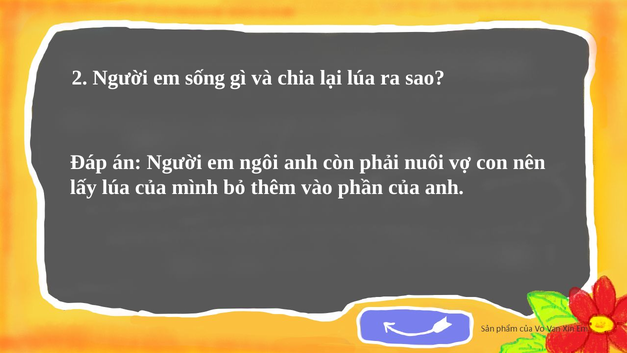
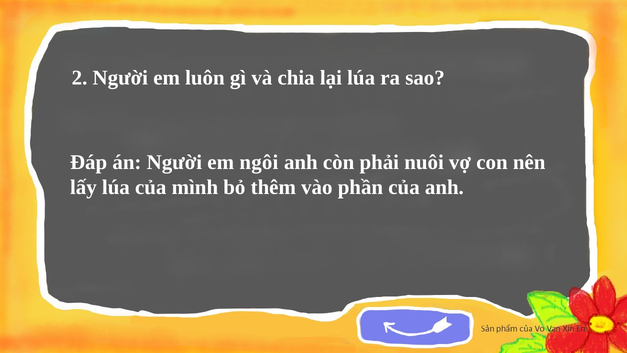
sống: sống -> luôn (205, 78)
